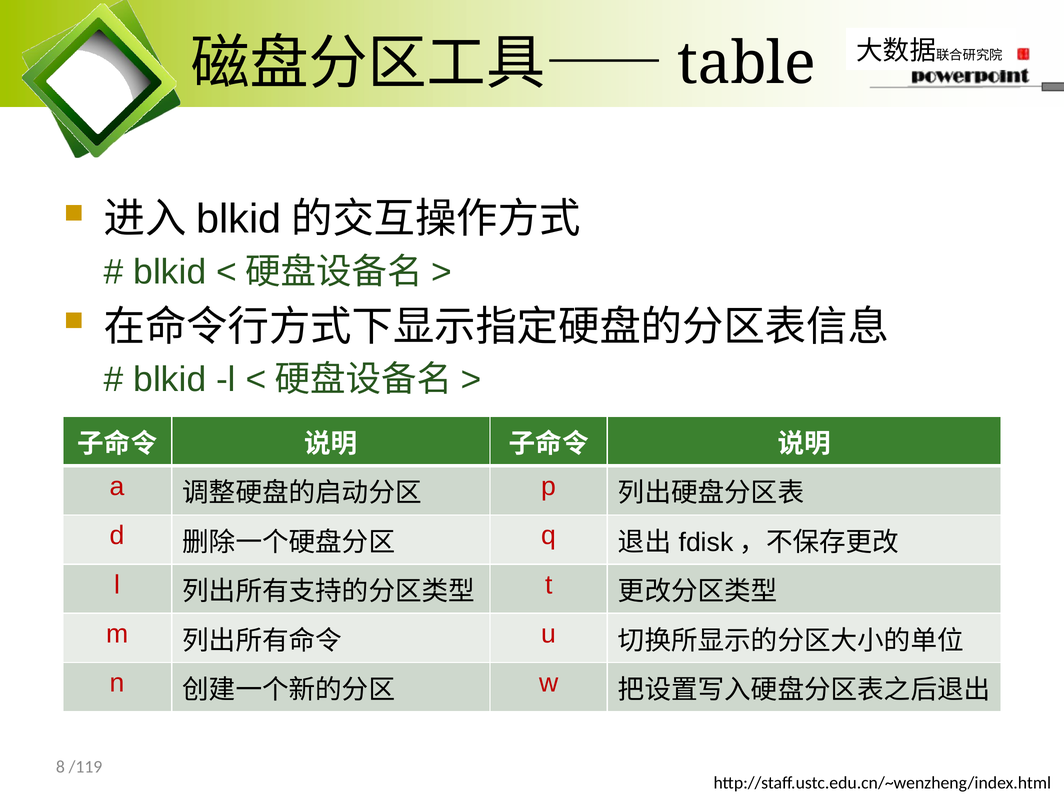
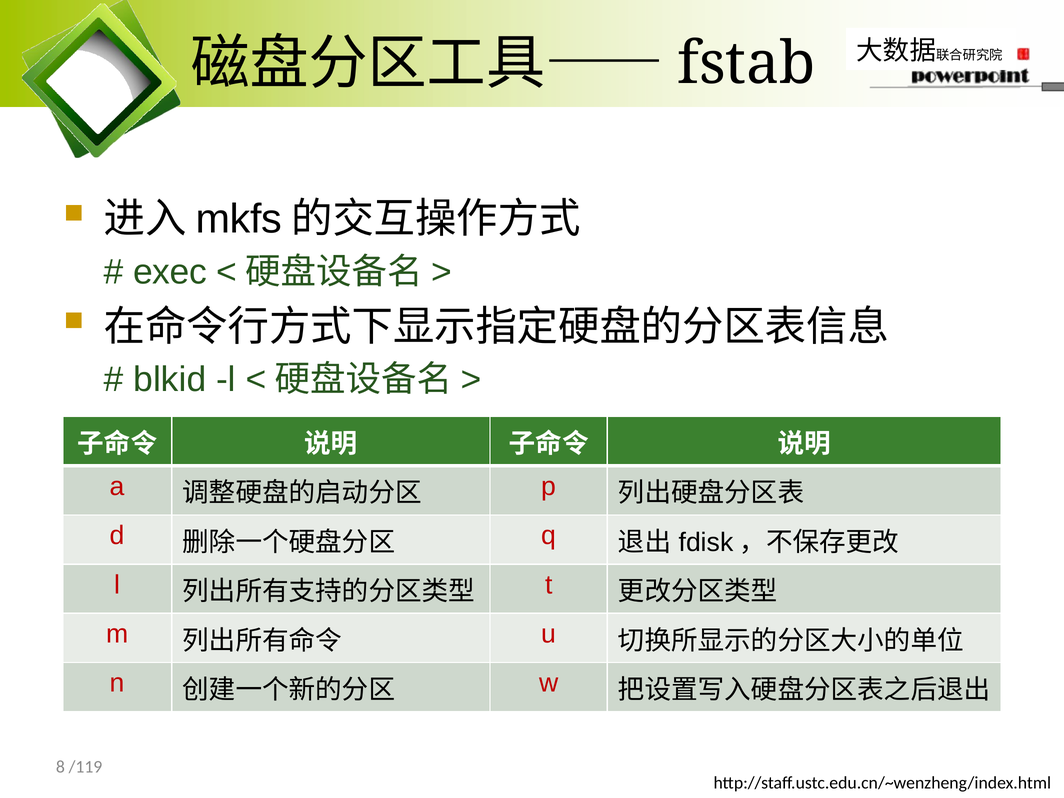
table: table -> fstab (746, 64)
blkid: blkid -> mkfs (239, 219)
blkid: blkid -> exec (170, 272)
